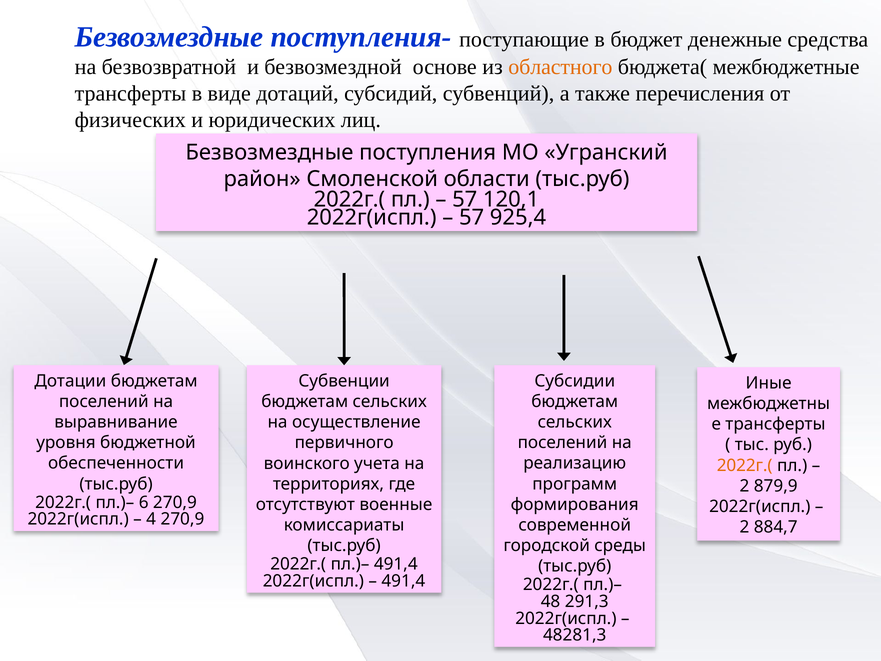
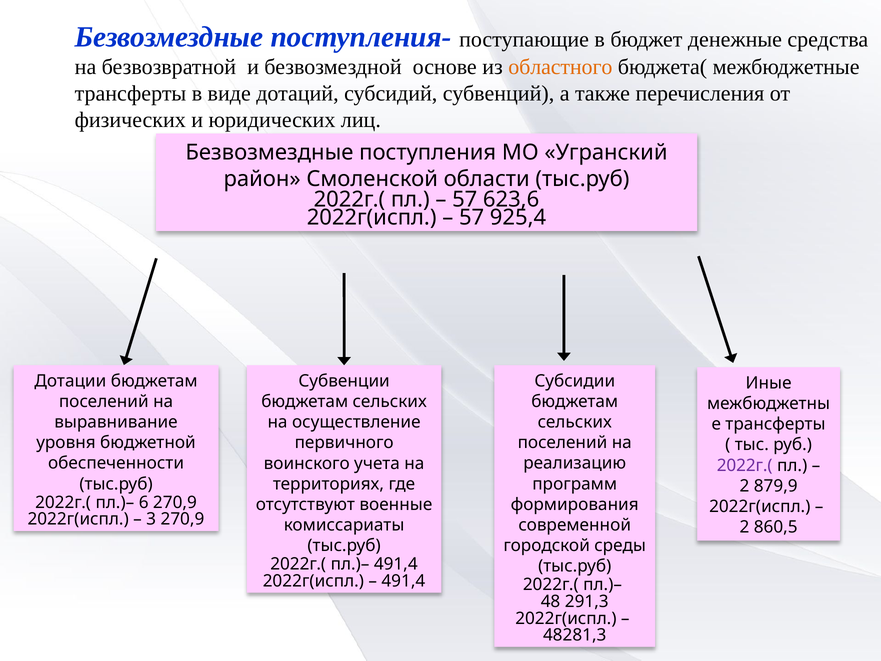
120,1: 120,1 -> 623,6 (511, 199)
2022г.( colour: orange -> purple (745, 465)
4: 4 -> 3 (151, 519)
884,7: 884,7 -> 860,5 (776, 527)
